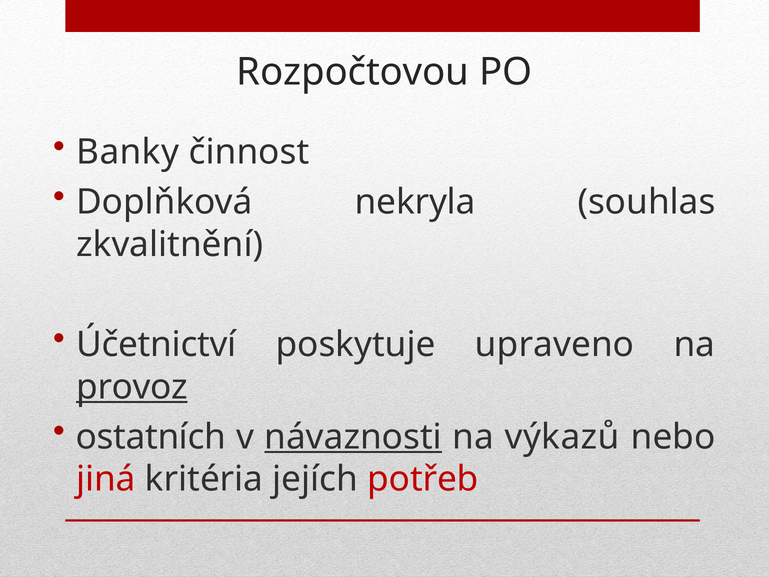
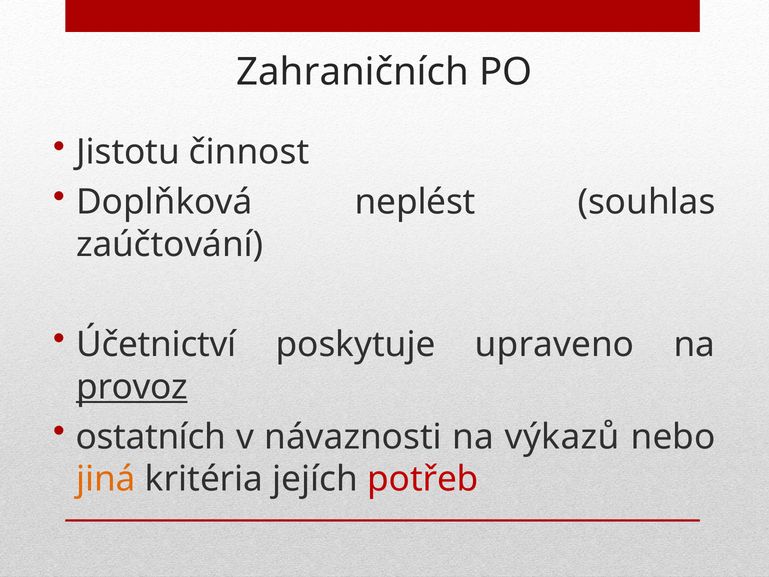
Rozpočtovou: Rozpočtovou -> Zahraničních (353, 72)
Banky: Banky -> Jistotu (128, 152)
nekryla: nekryla -> neplést (415, 202)
zkvalitnění: zkvalitnění -> zaúčtování (170, 245)
návaznosti underline: present -> none (353, 437)
jiná colour: red -> orange (106, 479)
